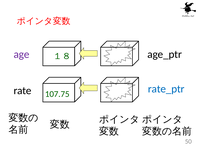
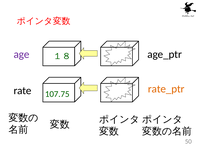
rate_ptr colour: blue -> orange (166, 89)
